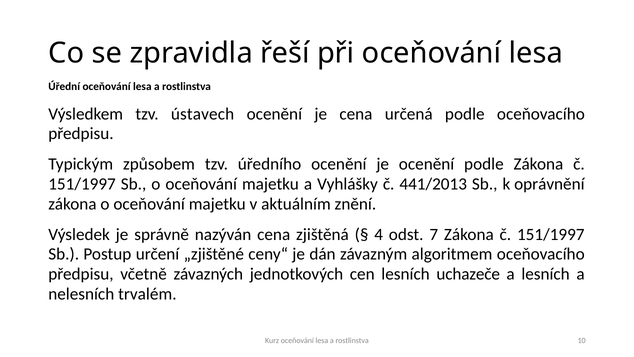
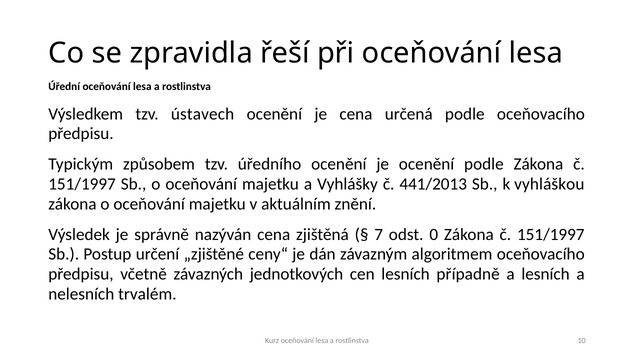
oprávnění: oprávnění -> vyhláškou (549, 184)
4: 4 -> 7 (379, 234)
7: 7 -> 0 (434, 234)
uchazeče: uchazeče -> případně (468, 274)
